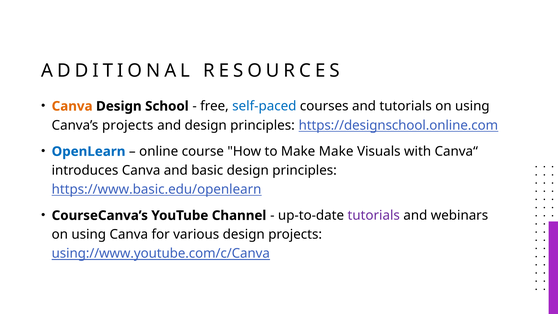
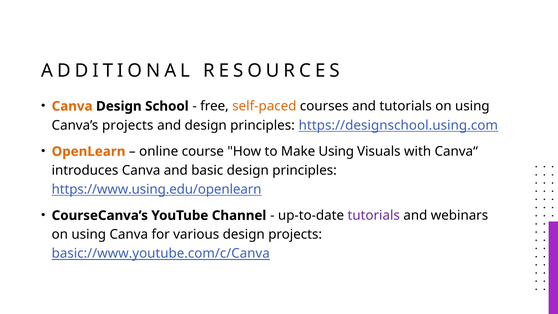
self-paced colour: blue -> orange (264, 106)
https://designschool.online.com: https://designschool.online.com -> https://designschool.using.com (398, 125)
OpenLearn colour: blue -> orange (89, 151)
Make Make: Make -> Using (336, 151)
https://www.basic.edu/openlearn: https://www.basic.edu/openlearn -> https://www.using.edu/openlearn (157, 189)
using://www.youtube.com/c/Canva: using://www.youtube.com/c/Canva -> basic://www.youtube.com/c/Canva (161, 253)
